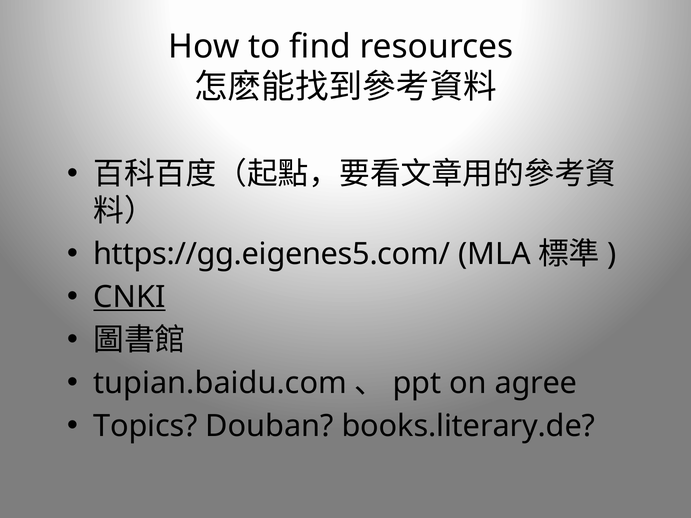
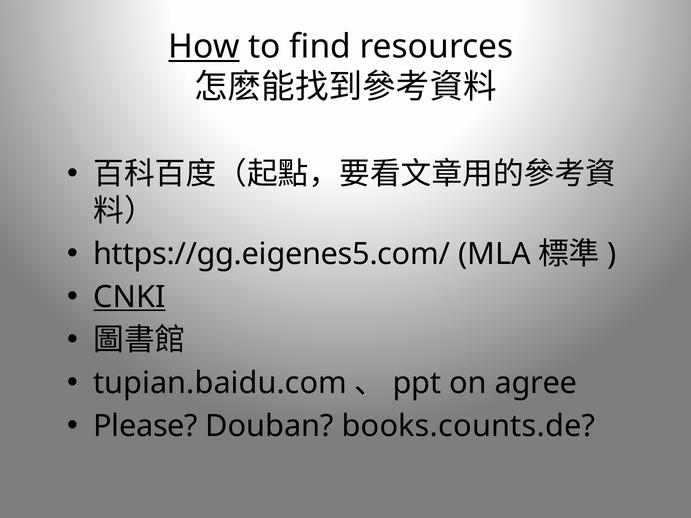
How underline: none -> present (204, 47)
Topics: Topics -> Please (145, 426)
books.literary.de: books.literary.de -> books.counts.de (468, 426)
